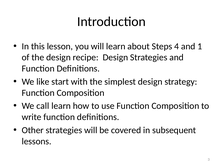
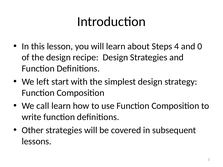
1: 1 -> 0 (200, 46)
like: like -> left (43, 82)
